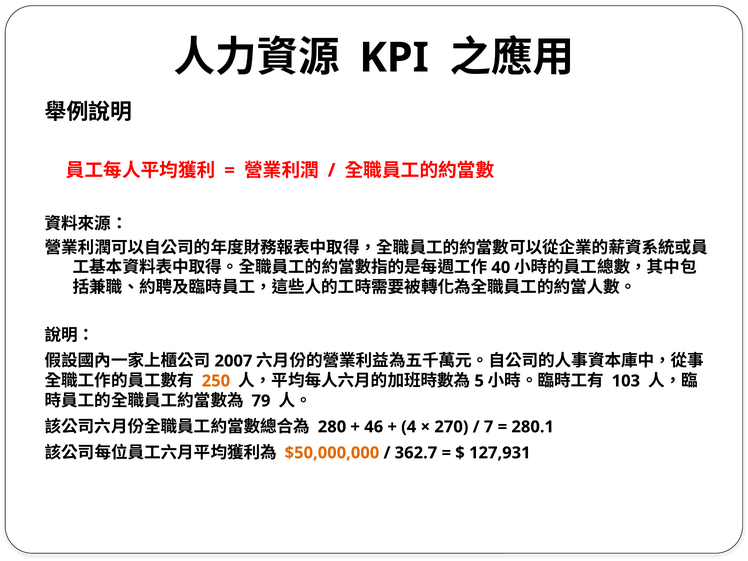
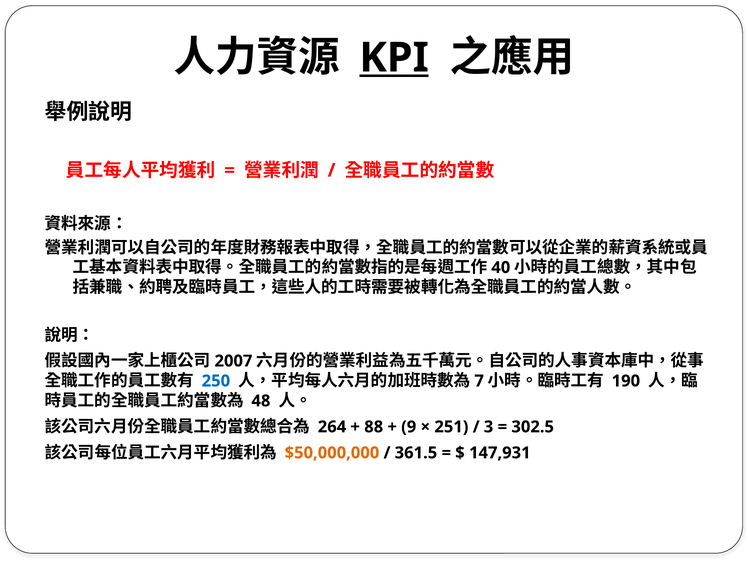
KPI underline: none -> present (394, 58)
250 colour: orange -> blue (216, 381)
5: 5 -> 7 (479, 381)
103: 103 -> 190 (626, 381)
79: 79 -> 48 (261, 401)
280: 280 -> 264 (332, 427)
46: 46 -> 88 (374, 427)
4: 4 -> 9 (409, 427)
270: 270 -> 251 (451, 427)
7: 7 -> 3 (489, 427)
280.1: 280.1 -> 302.5 (533, 427)
362.7: 362.7 -> 361.5 (416, 453)
127,931: 127,931 -> 147,931 (500, 453)
